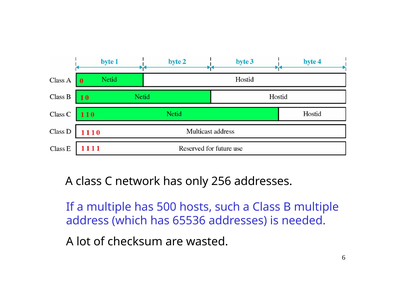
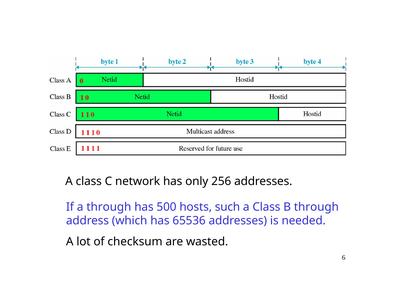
a multiple: multiple -> through (109, 207)
B multiple: multiple -> through (316, 207)
